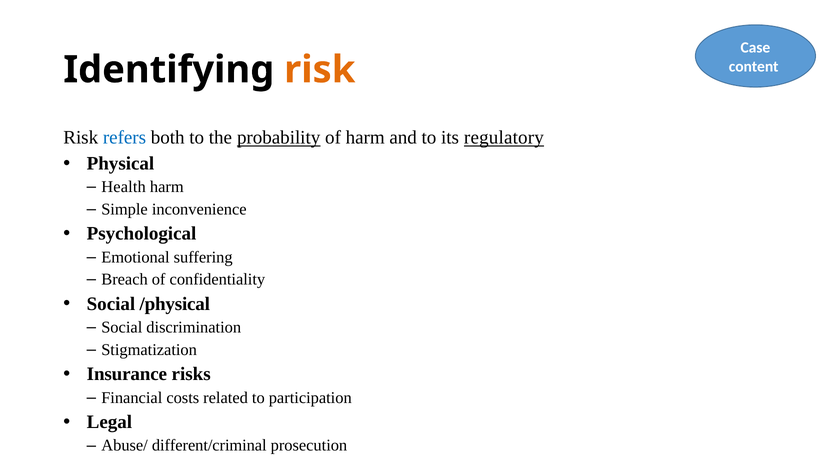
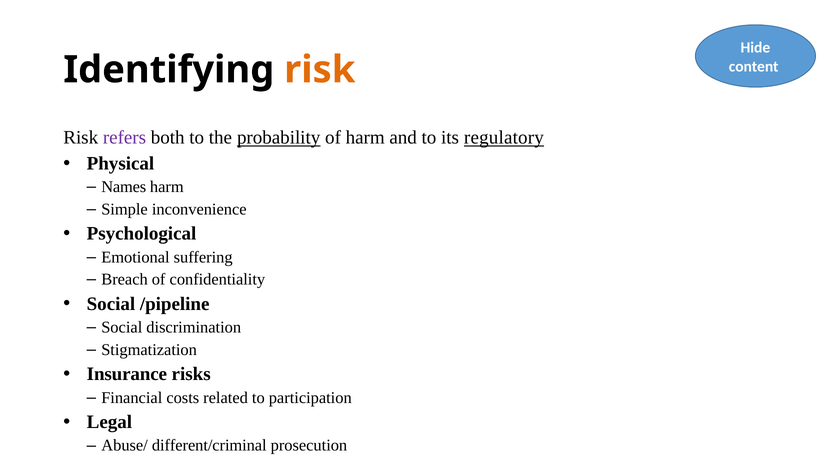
Case: Case -> Hide (755, 48)
refers colour: blue -> purple (124, 138)
Health: Health -> Names (124, 187)
/physical: /physical -> /pipeline (175, 304)
